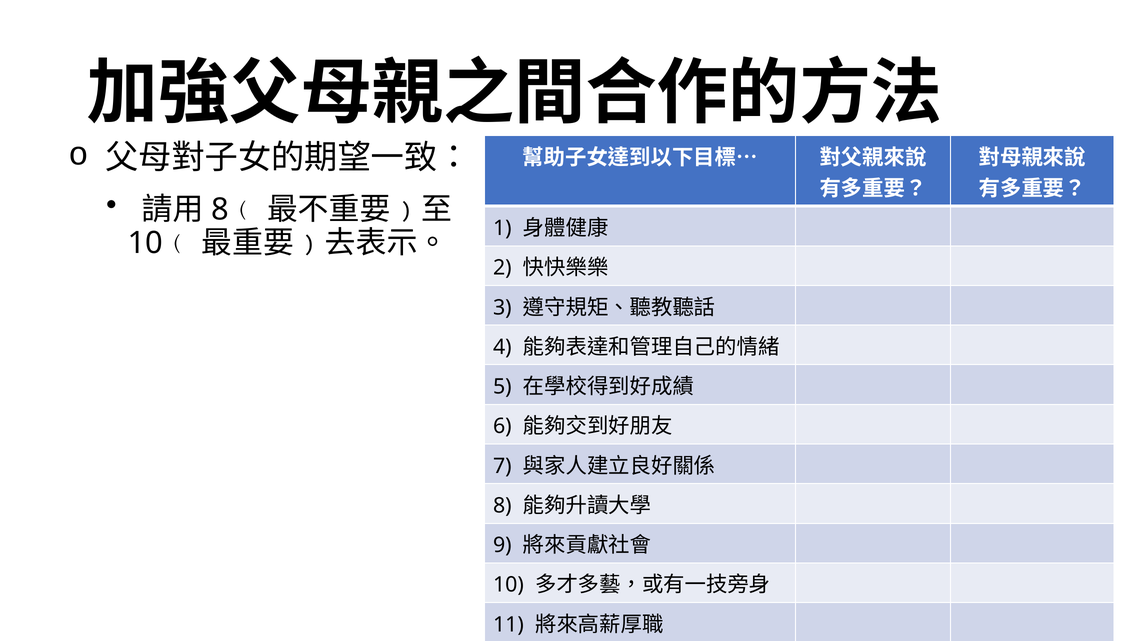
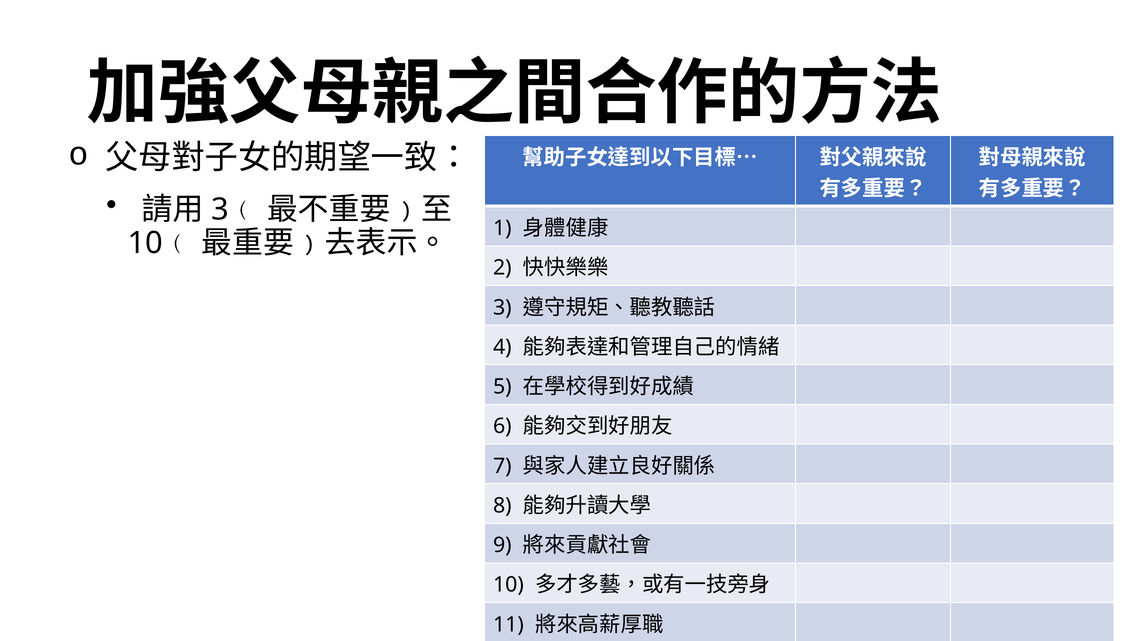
8: 8 -> 3 (220, 210)
